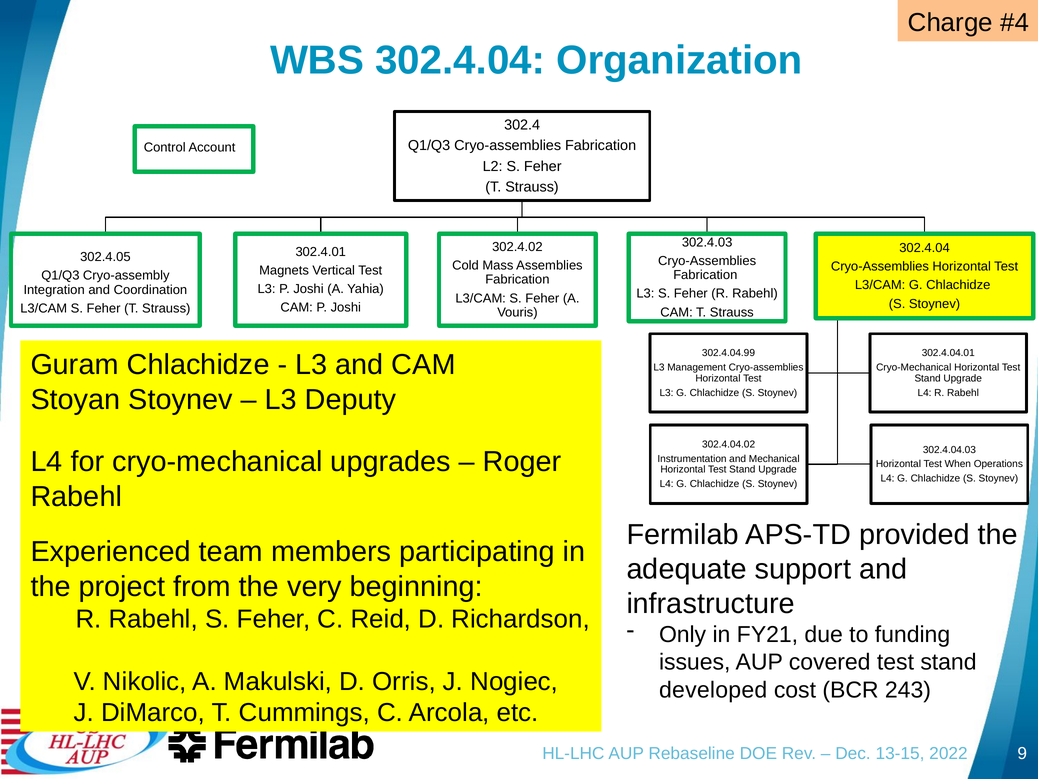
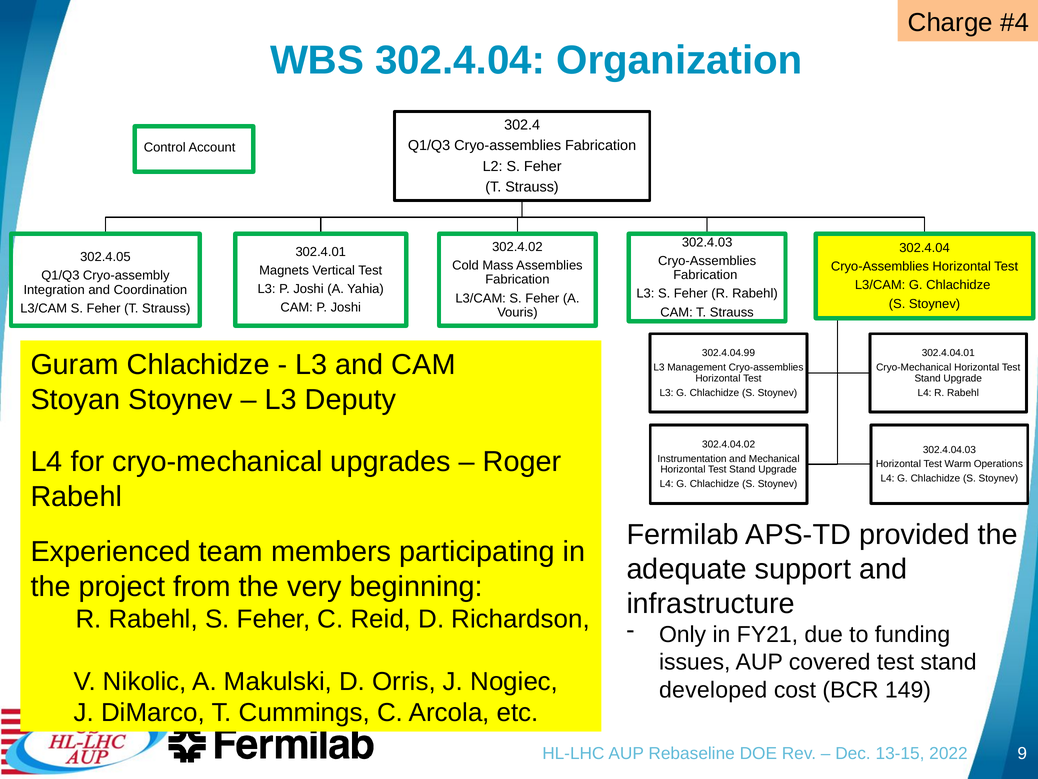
When: When -> Warm (958, 464)
243: 243 -> 149 (908, 689)
